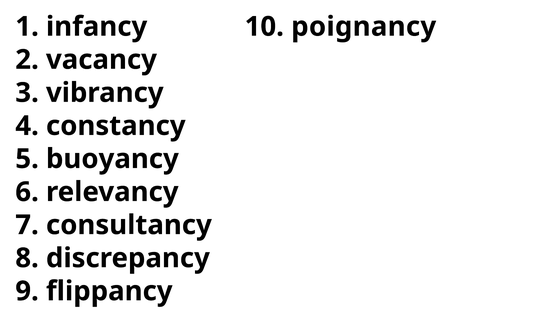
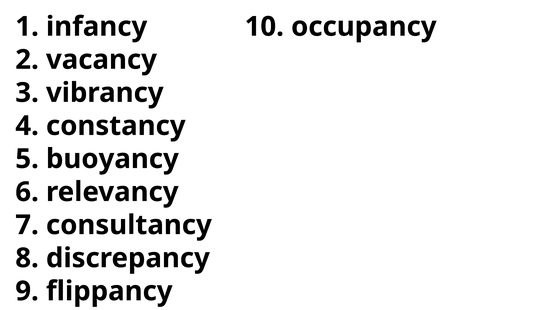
poignancy: poignancy -> occupancy (364, 27)
